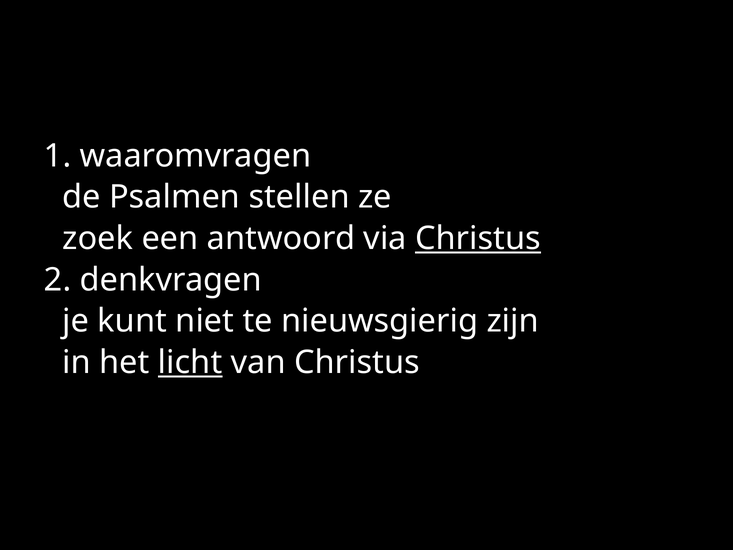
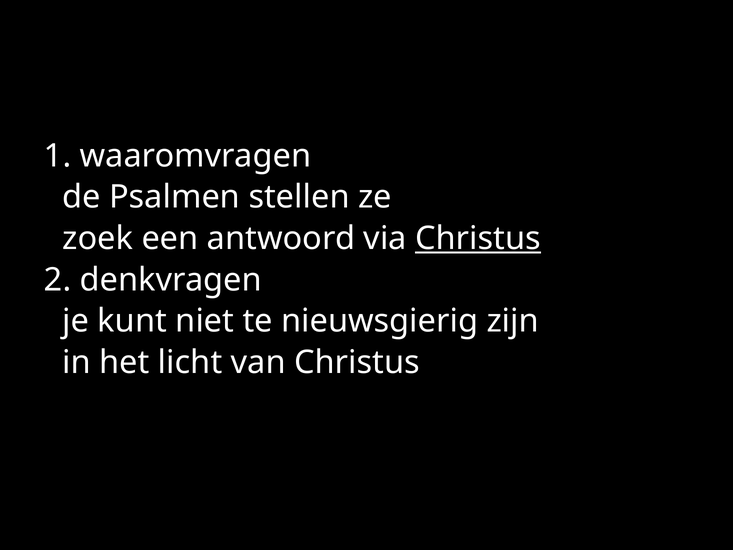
licht underline: present -> none (190, 362)
